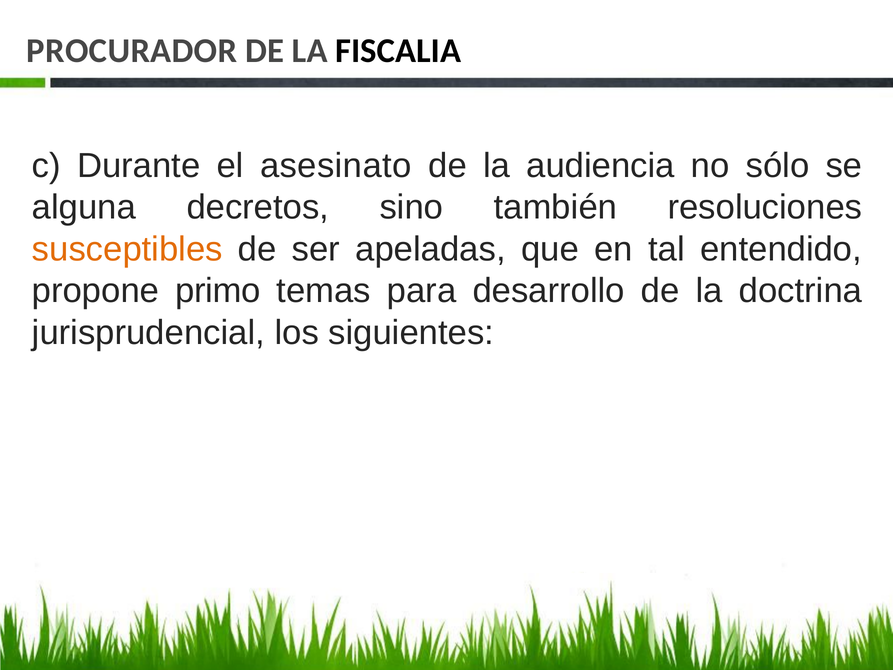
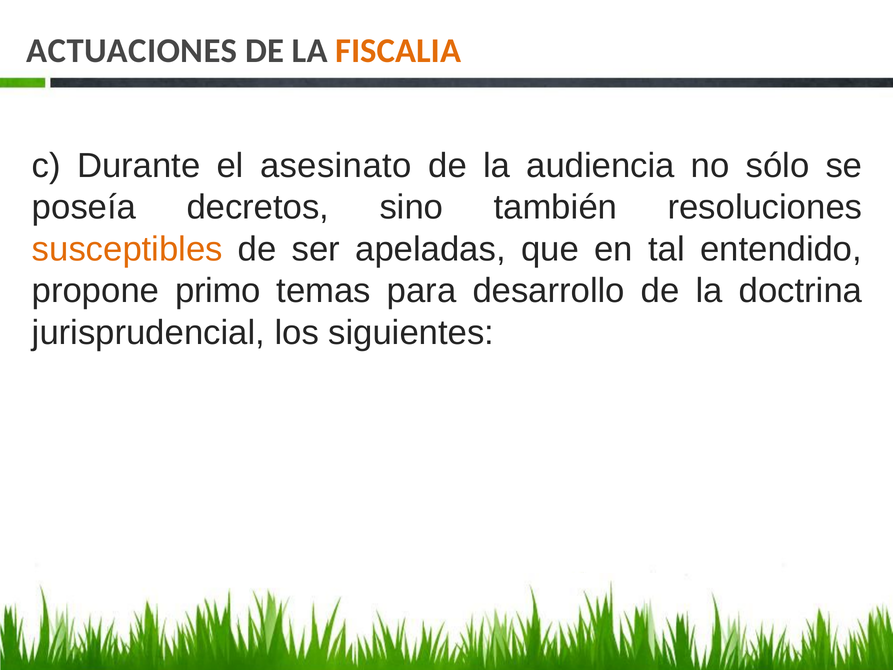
PROCURADOR: PROCURADOR -> ACTUACIONES (132, 51)
FISCALIA colour: black -> orange (398, 51)
alguna: alguna -> poseía (84, 207)
